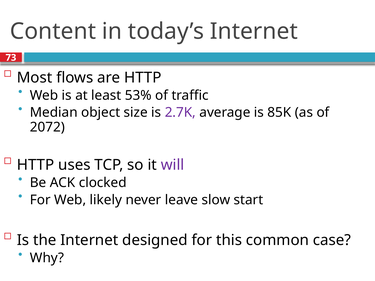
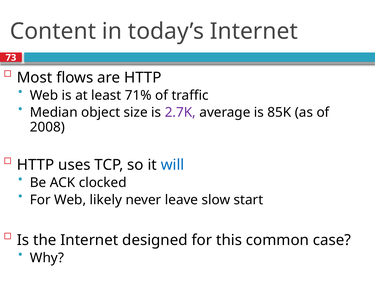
53%: 53% -> 71% (138, 95)
2072: 2072 -> 2008 (47, 127)
will colour: purple -> blue (173, 165)
